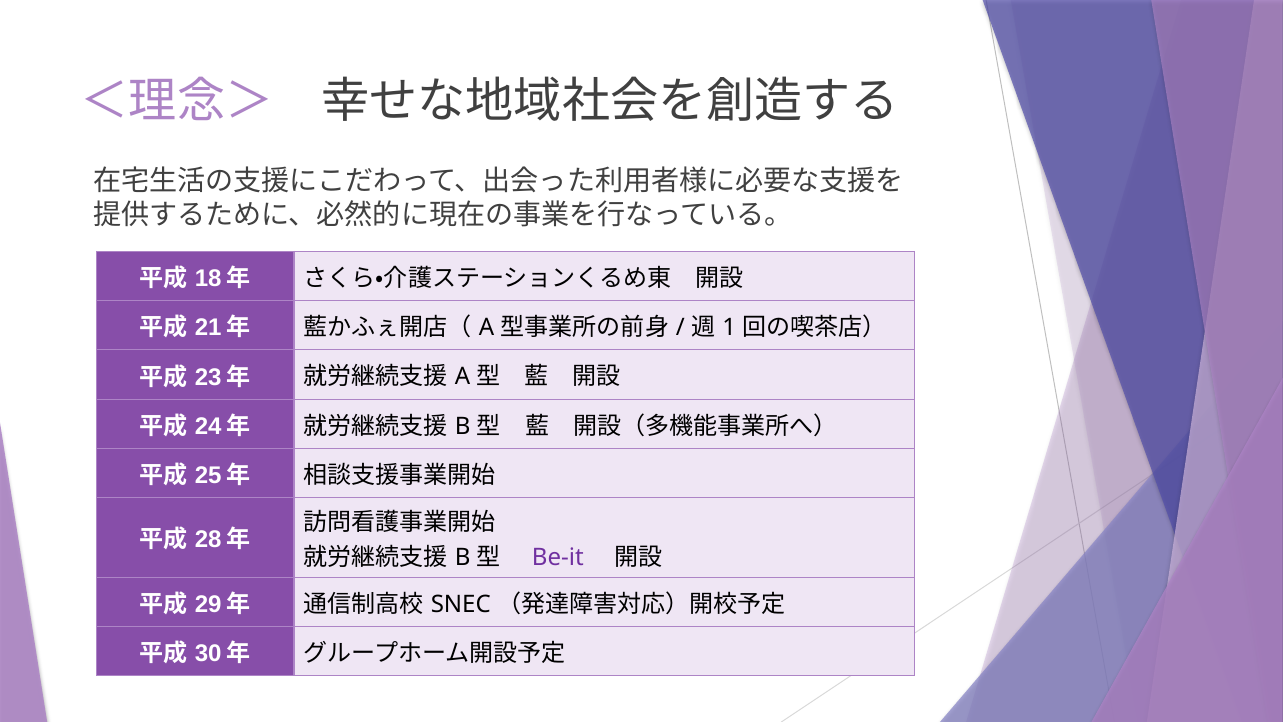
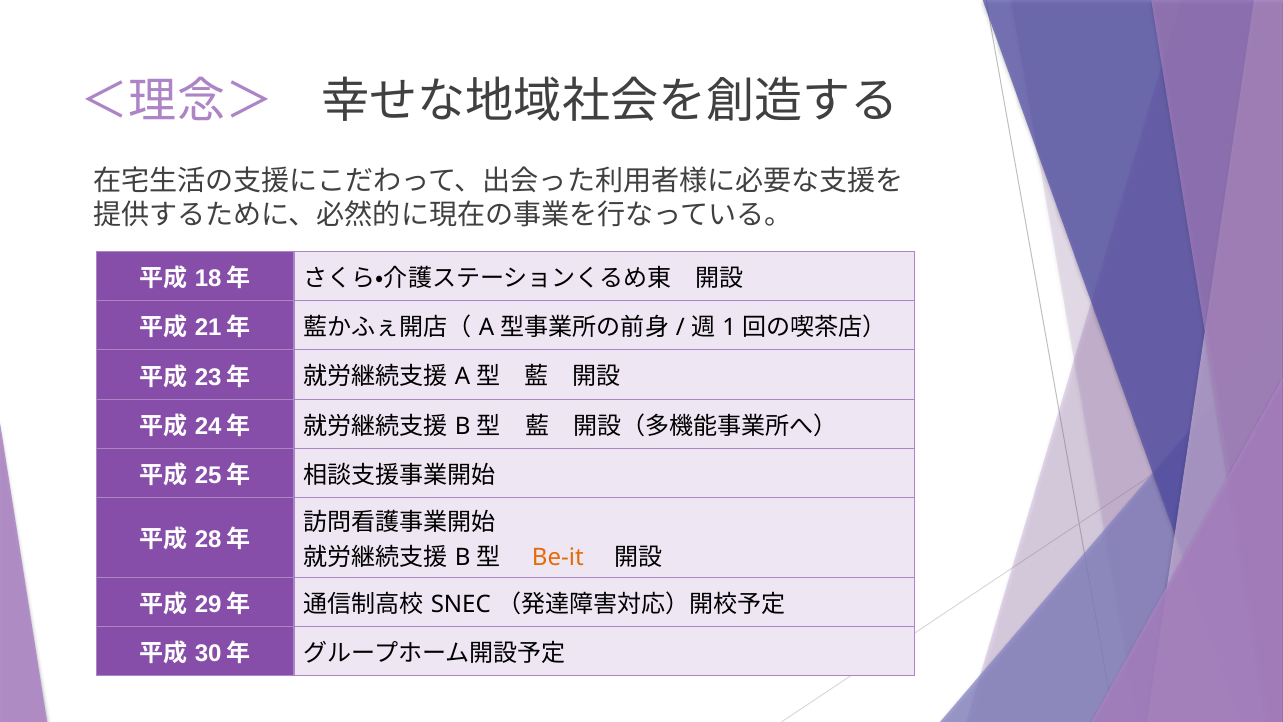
Be-it colour: purple -> orange (558, 557)
